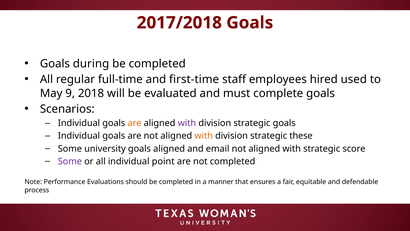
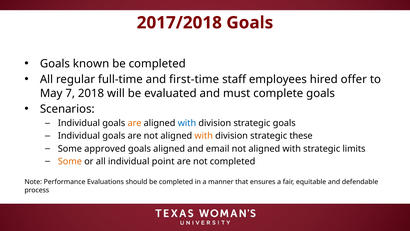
during: during -> known (91, 63)
used: used -> offer (354, 79)
9: 9 -> 7 (70, 93)
with colour: purple -> blue (187, 123)
university: university -> approved (105, 149)
score: score -> limits (354, 149)
Some colour: purple -> orange (70, 161)
